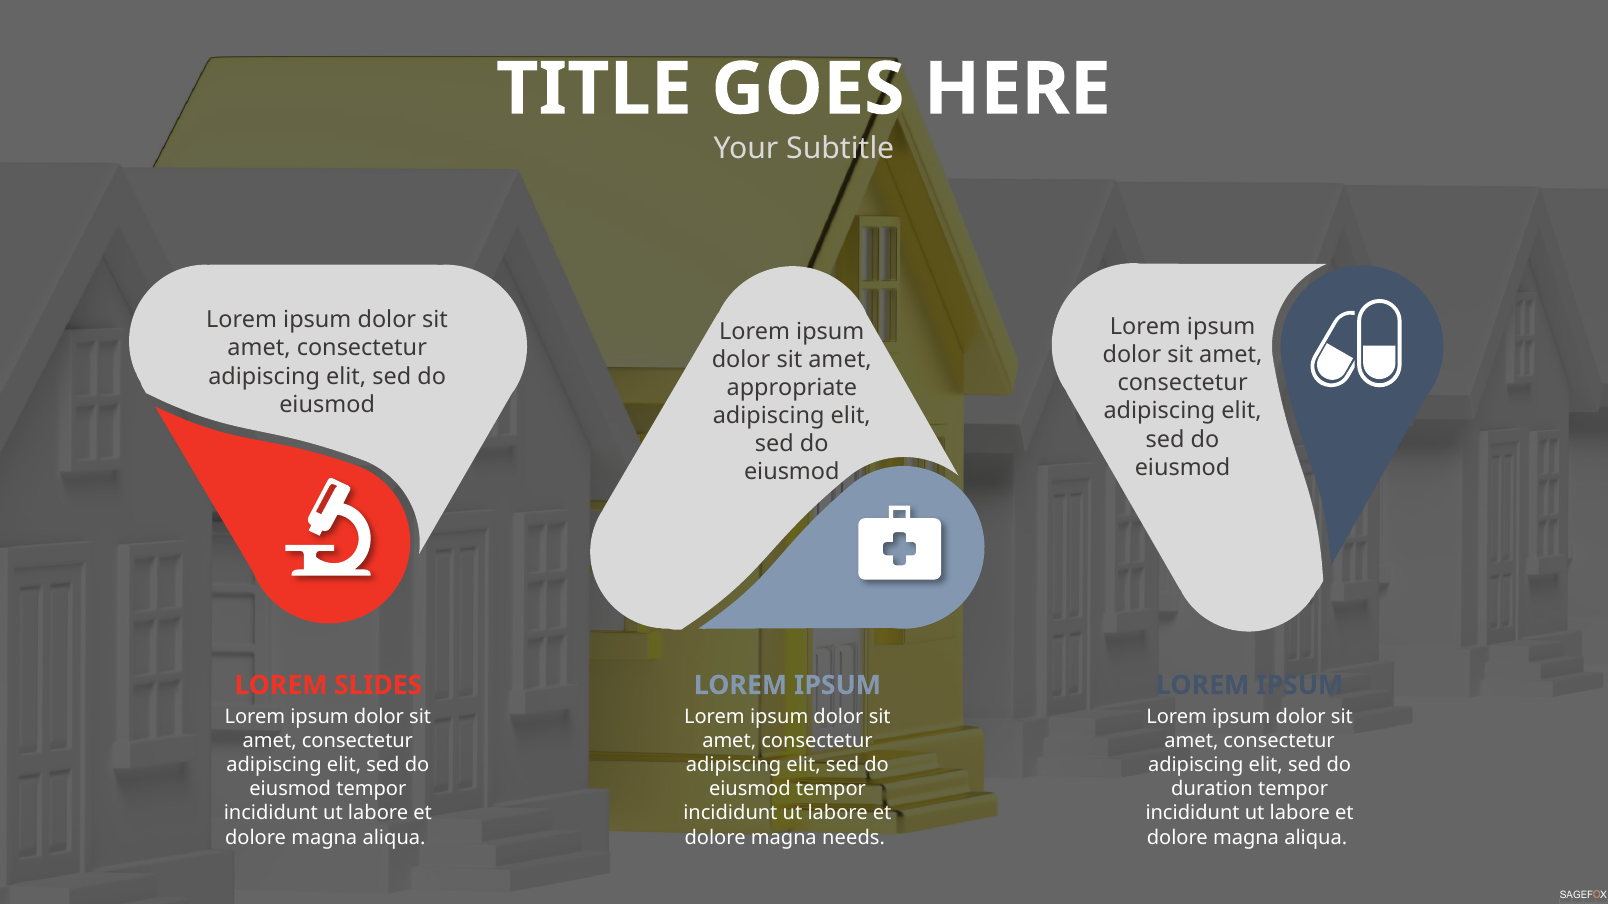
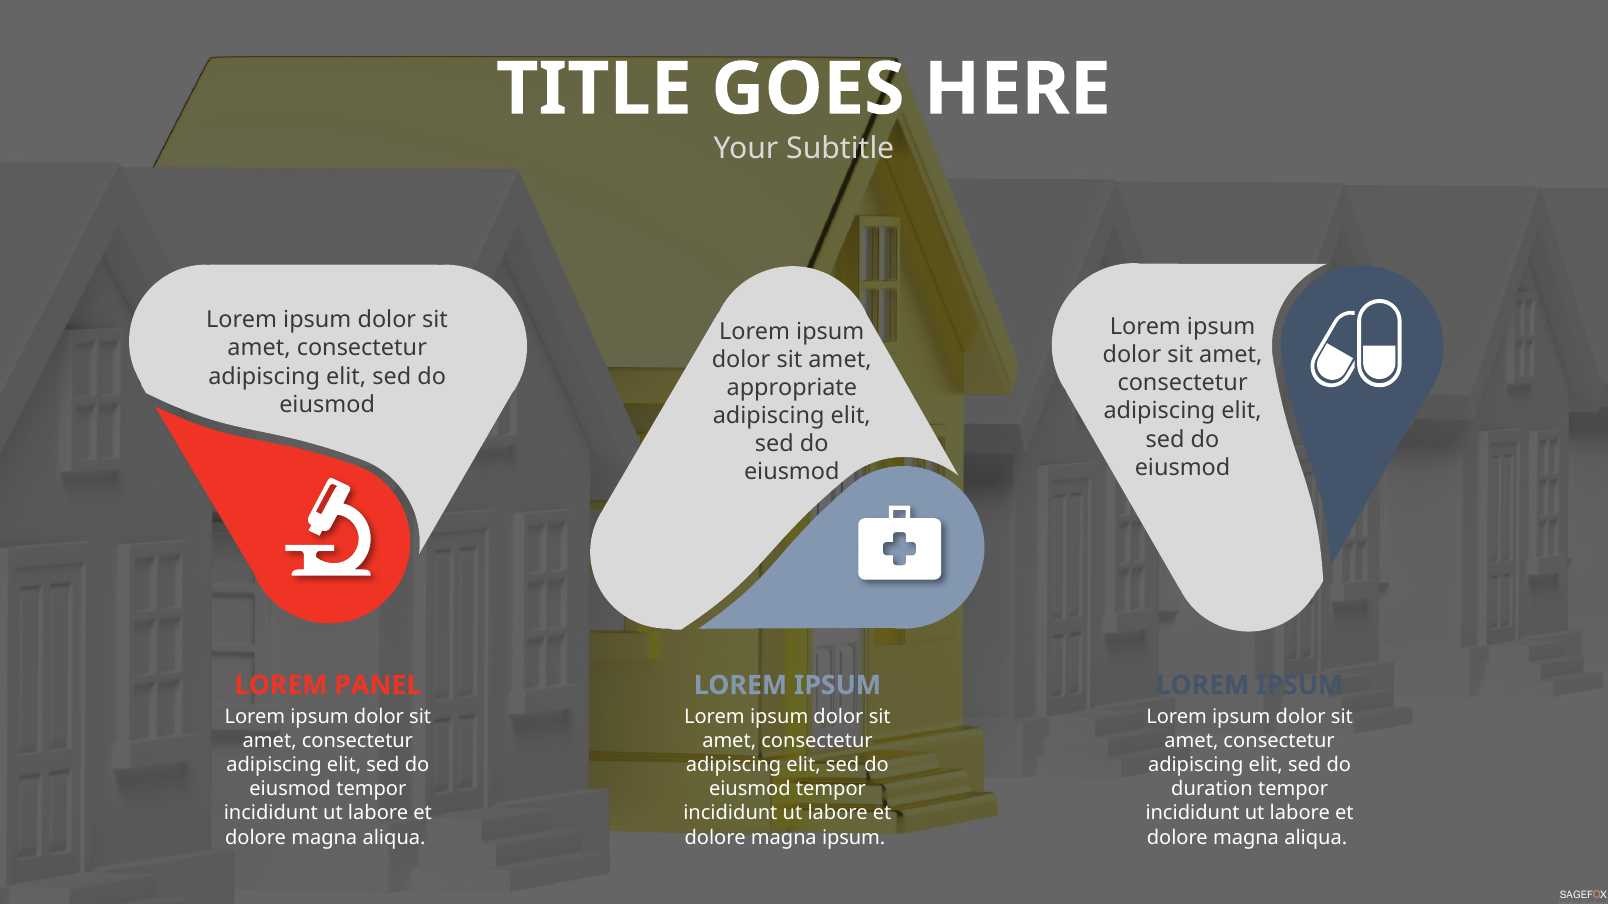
SLIDES: SLIDES -> PANEL (378, 686)
magna needs: needs -> ipsum (854, 838)
